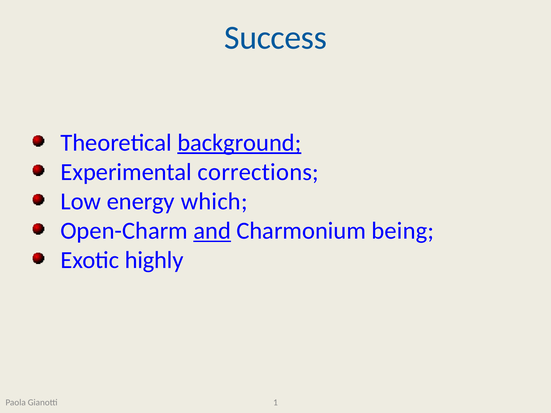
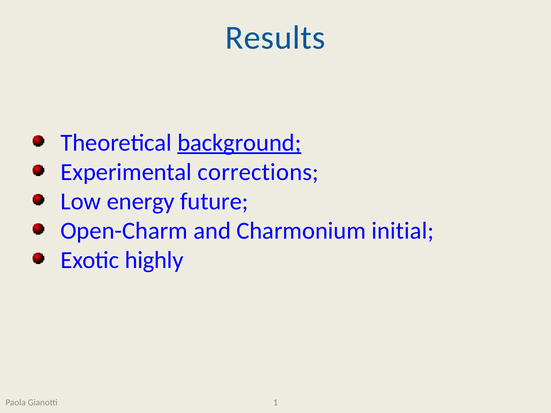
Success: Success -> Results (275, 38)
which: which -> future (214, 202)
and underline: present -> none (212, 231)
being: being -> initial (403, 231)
